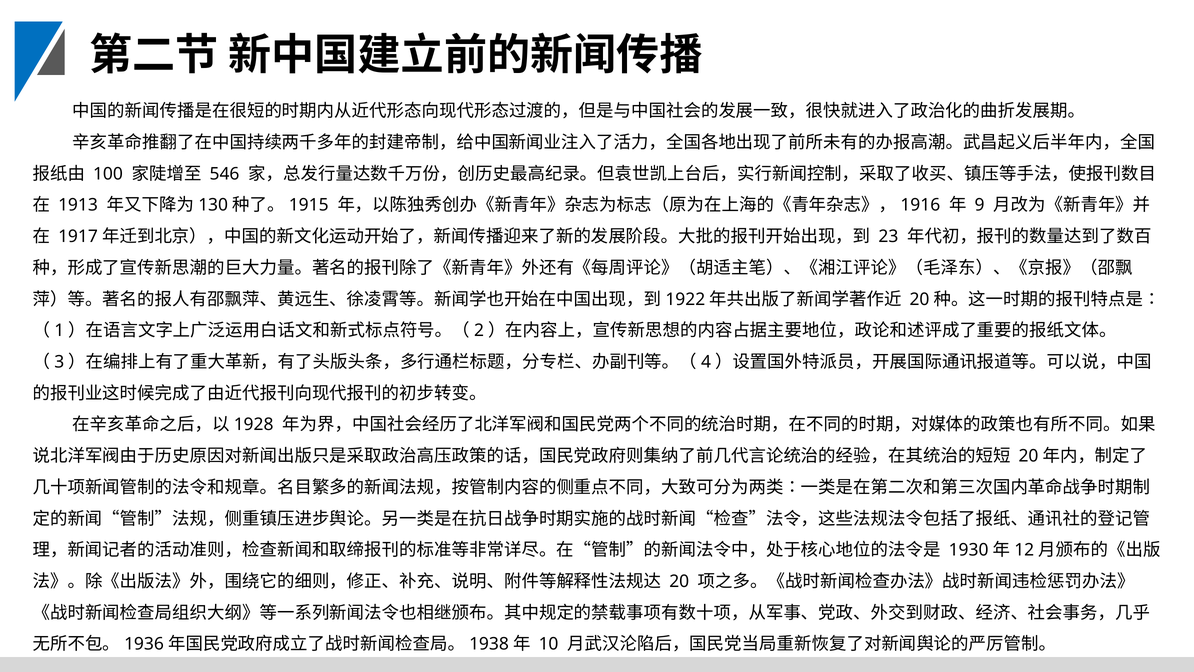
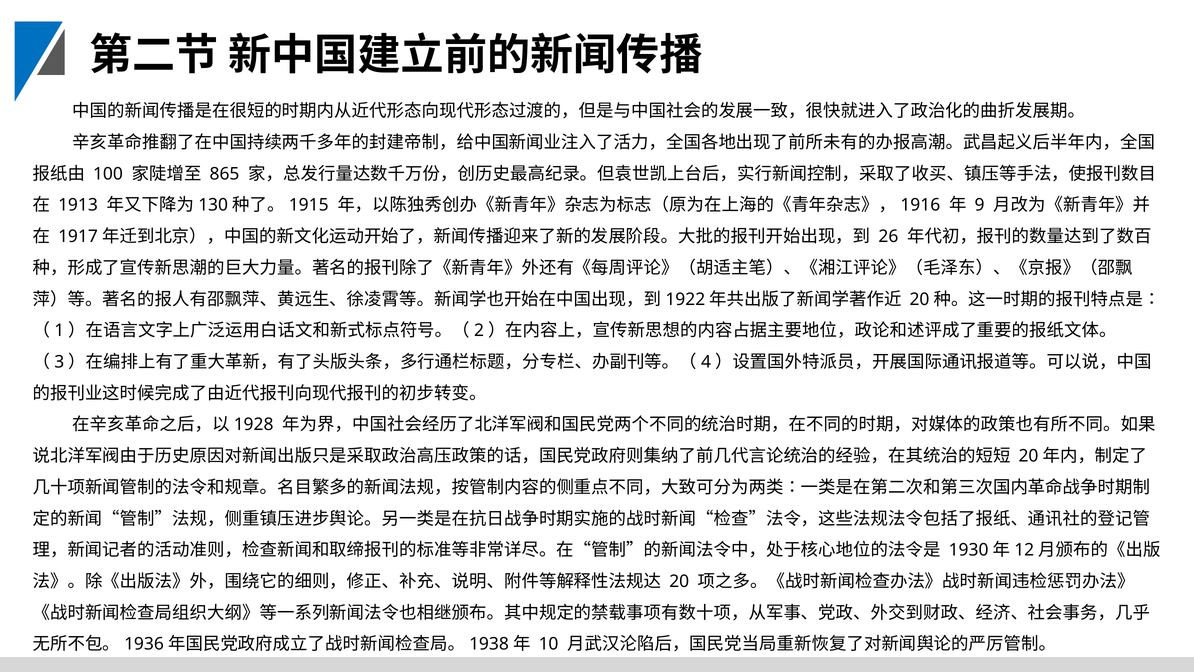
546: 546 -> 865 (225, 174)
23: 23 -> 26 (888, 236)
